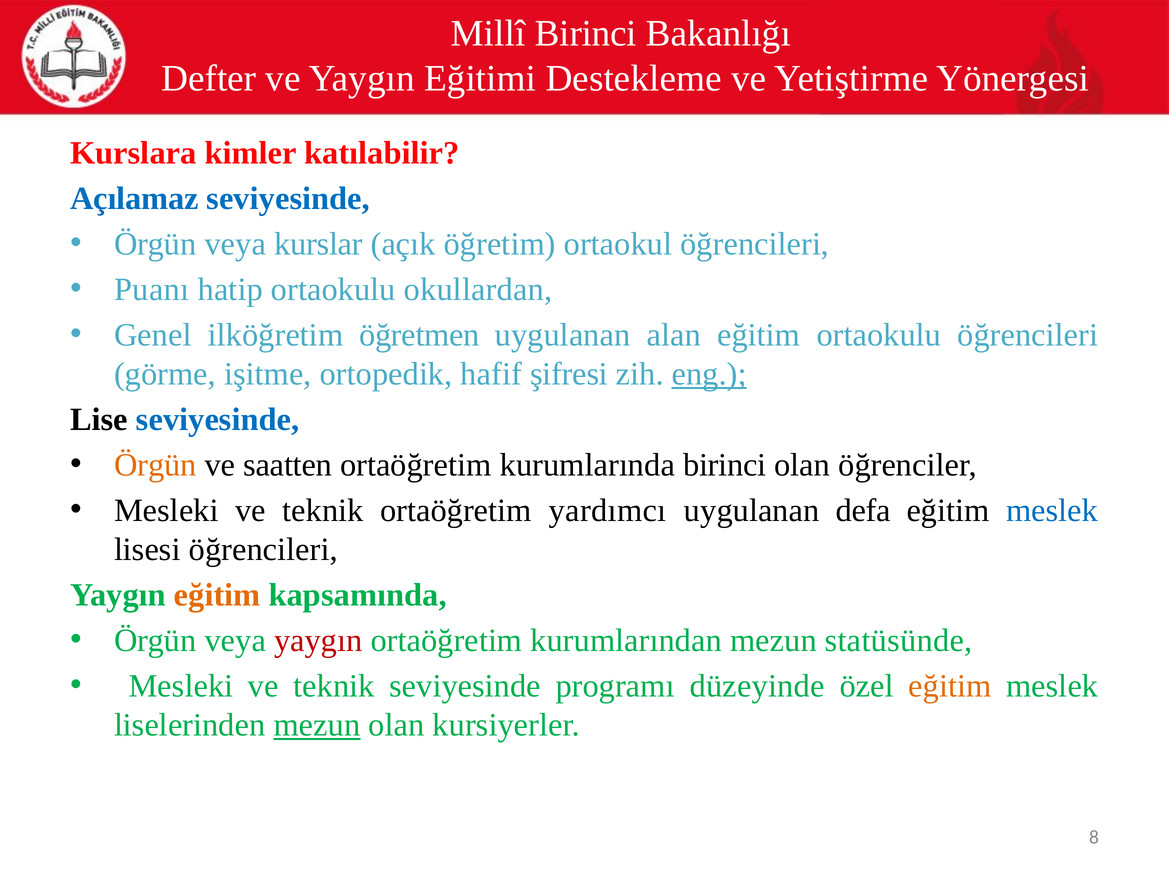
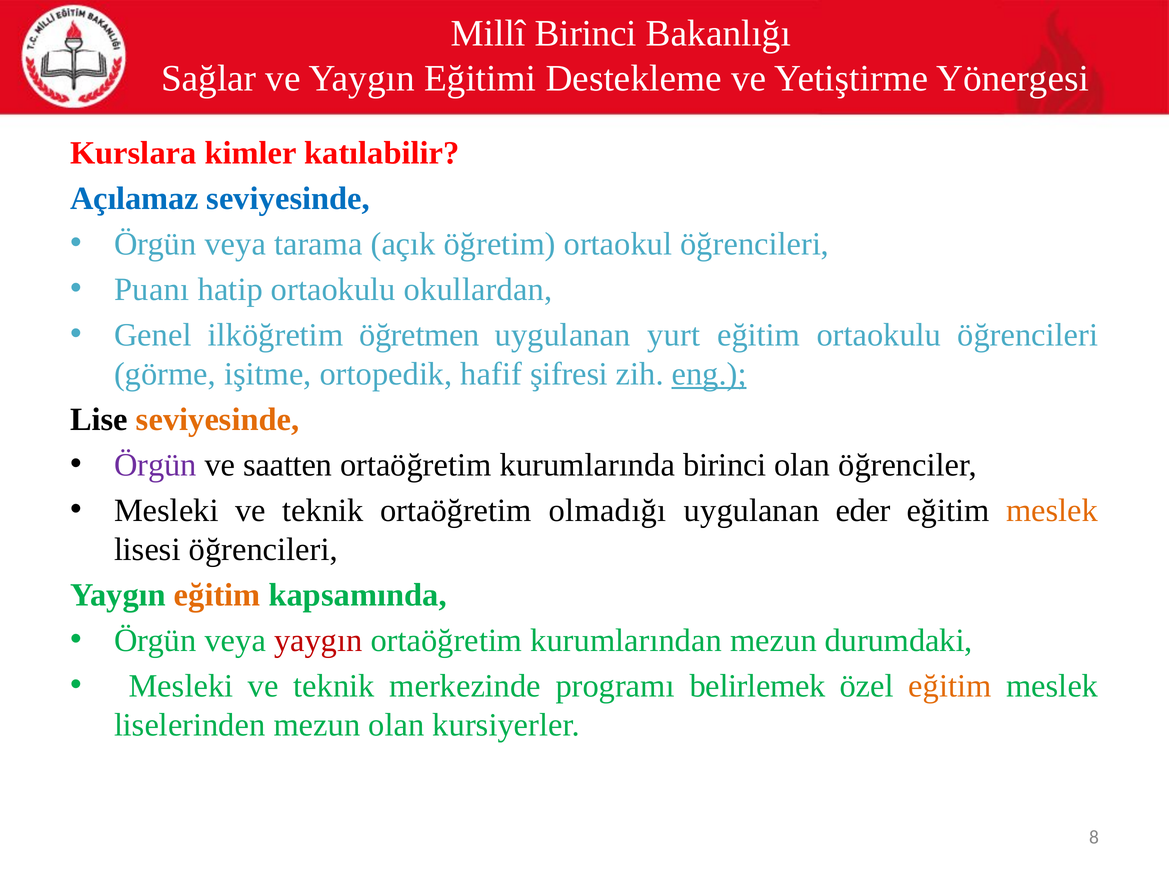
Defter: Defter -> Sağlar (209, 78)
kurslar: kurslar -> tarama (318, 244)
alan: alan -> yurt (674, 335)
seviyesinde colour: blue -> orange (218, 419)
Örgün colour: orange -> purple (155, 465)
yardımcı: yardımcı -> olmadığı (608, 510)
defa: defa -> eder (863, 510)
meslek colour: blue -> orange (1052, 510)
statüsünde: statüsünde -> durumdaki (899, 640)
teknik seviyesinde: seviyesinde -> merkezinde (465, 686)
düzeyinde: düzeyinde -> belirlemek (757, 686)
mezun underline: present -> none (317, 725)
